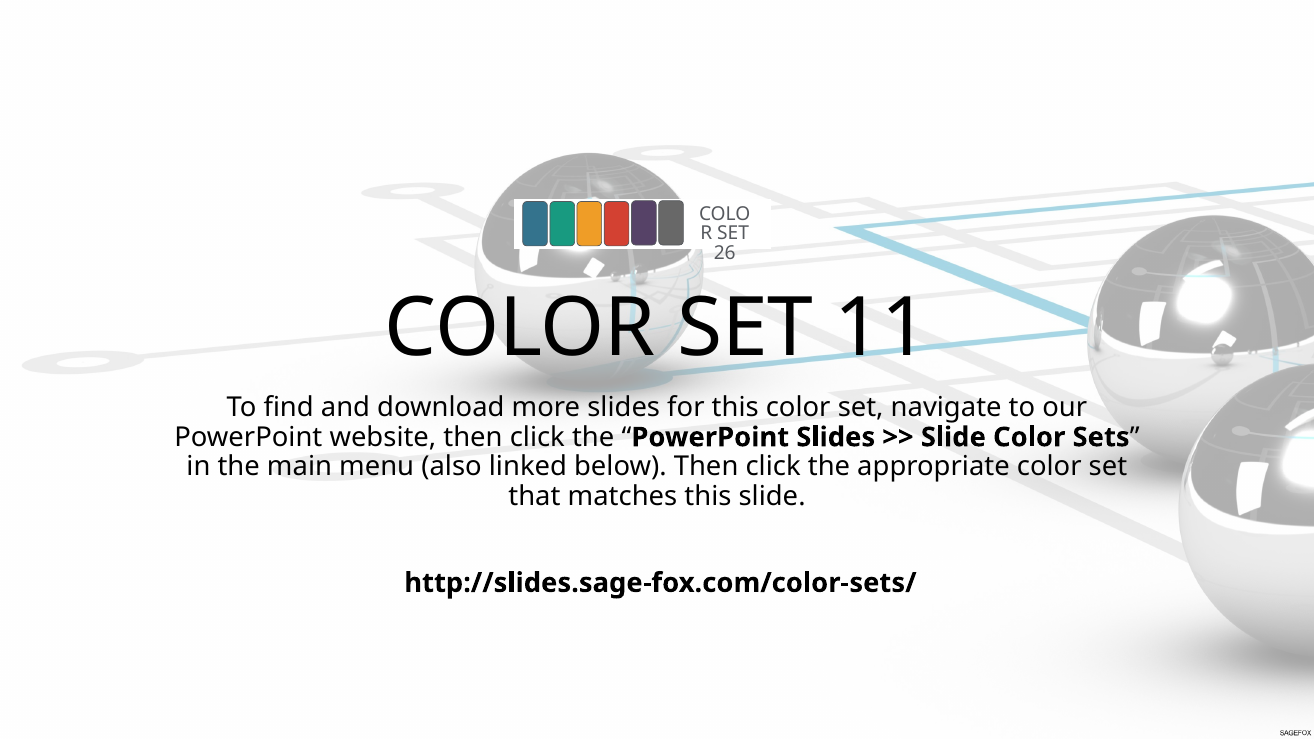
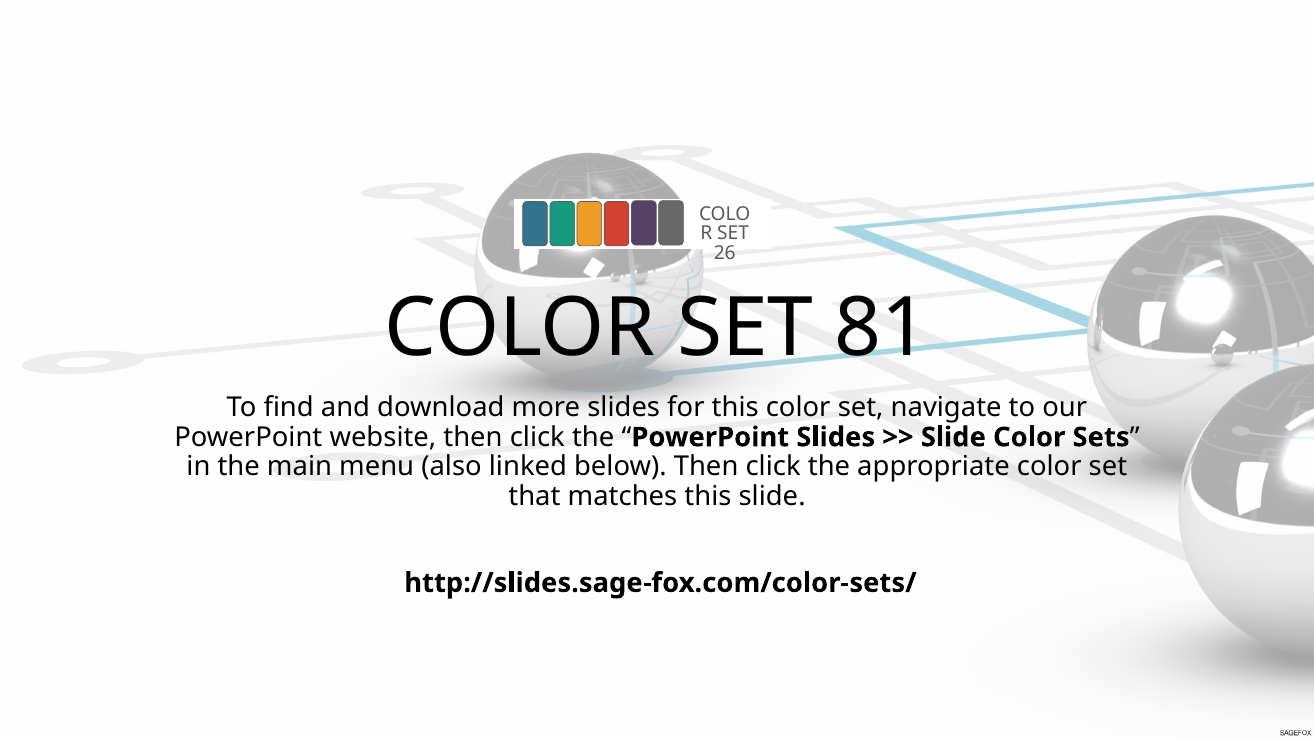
11: 11 -> 81 (882, 328)
